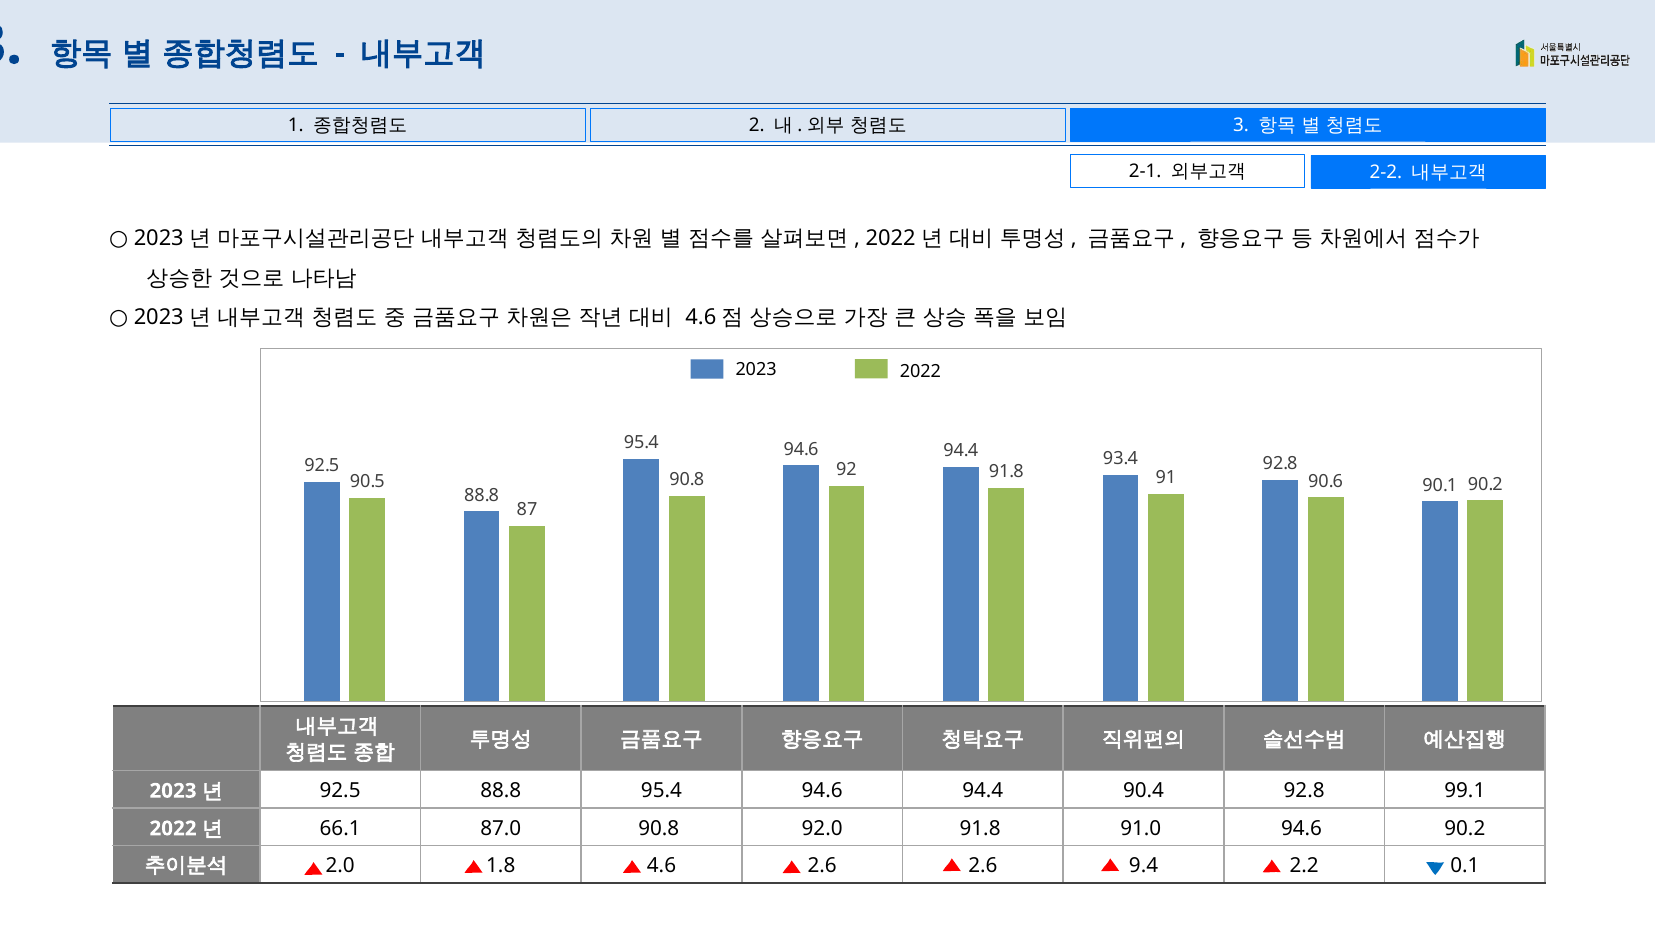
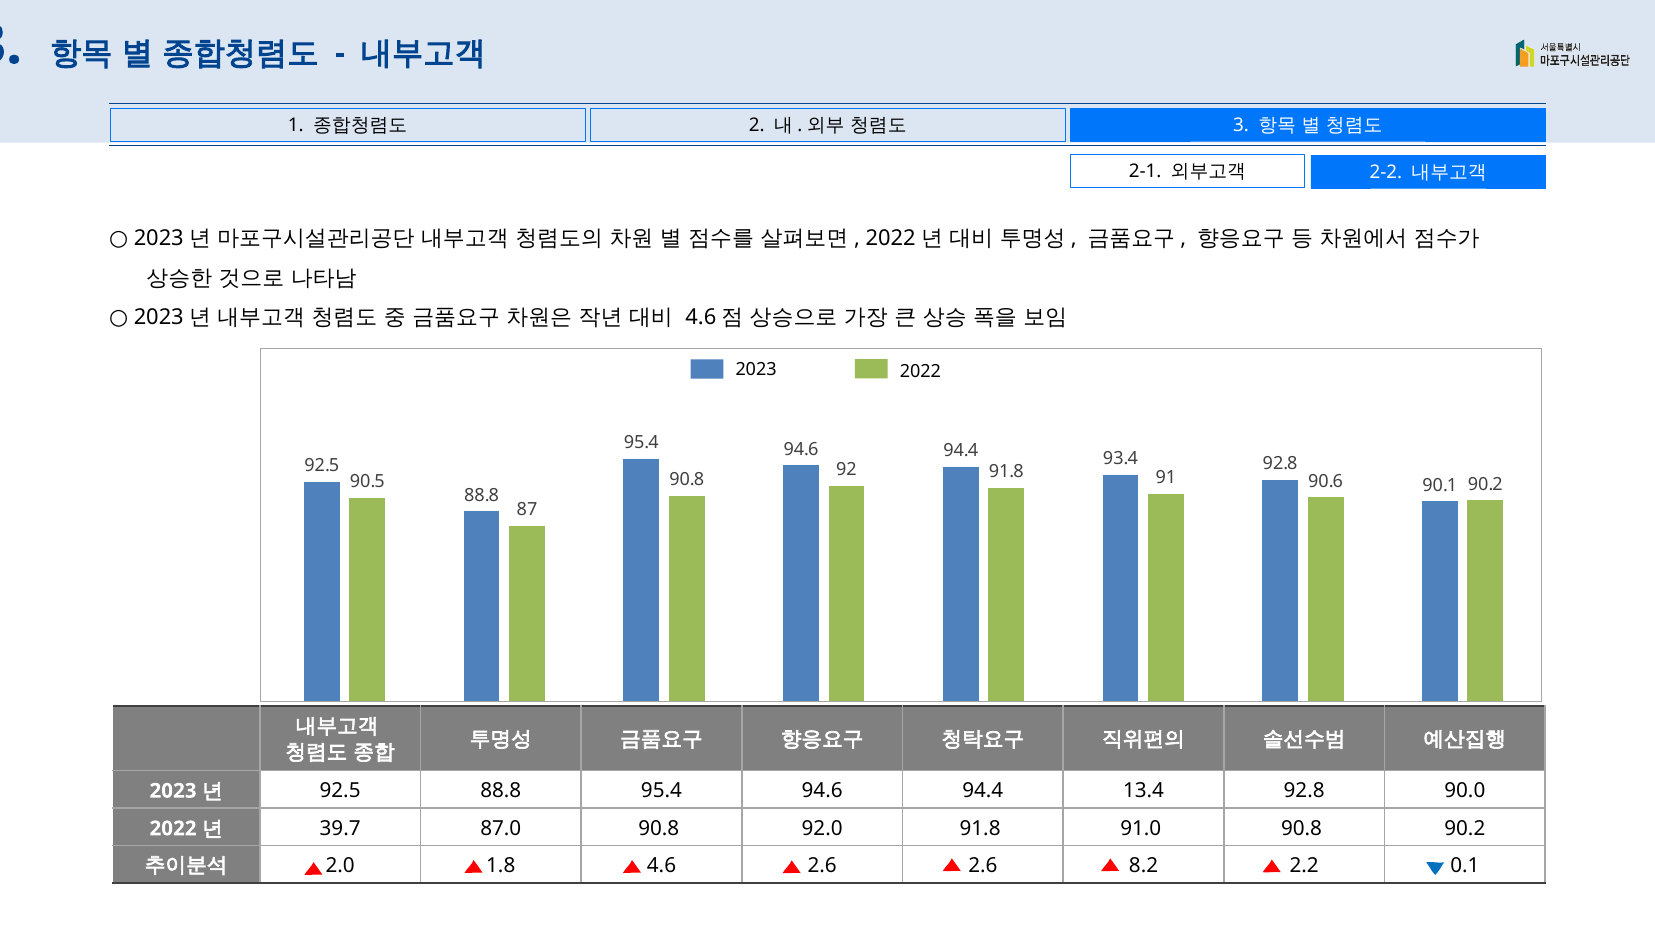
90.4: 90.4 -> 13.4 (1144, 791)
99.1: 99.1 -> 90.0 (1465, 791)
66.1: 66.1 -> 39.7 (340, 829)
91.0 94.6: 94.6 -> 90.8 (1301, 829)
9.4: 9.4 -> 8.2 (1144, 866)
